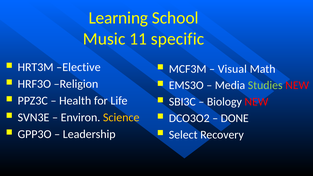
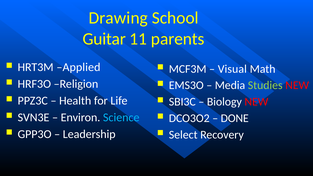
Learning: Learning -> Drawing (118, 18)
Music: Music -> Guitar (104, 39)
specific: specific -> parents (178, 39)
Elective: Elective -> Applied (78, 67)
Science colour: yellow -> light blue (121, 118)
